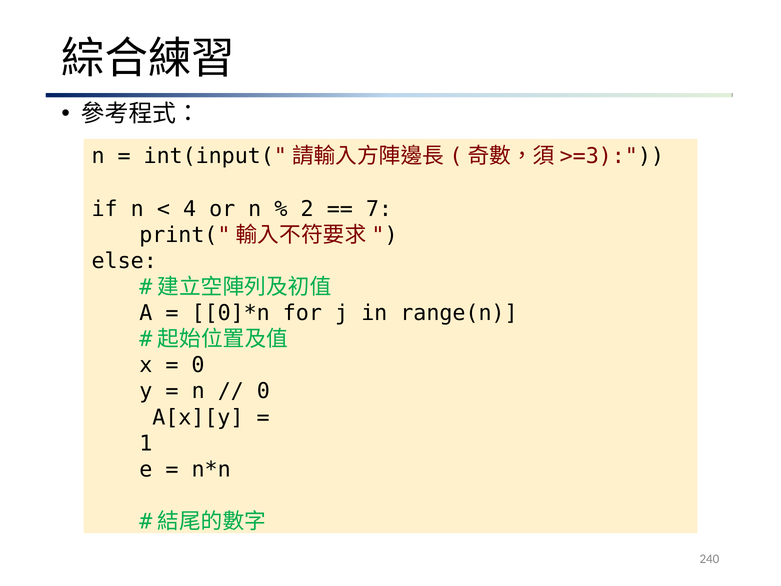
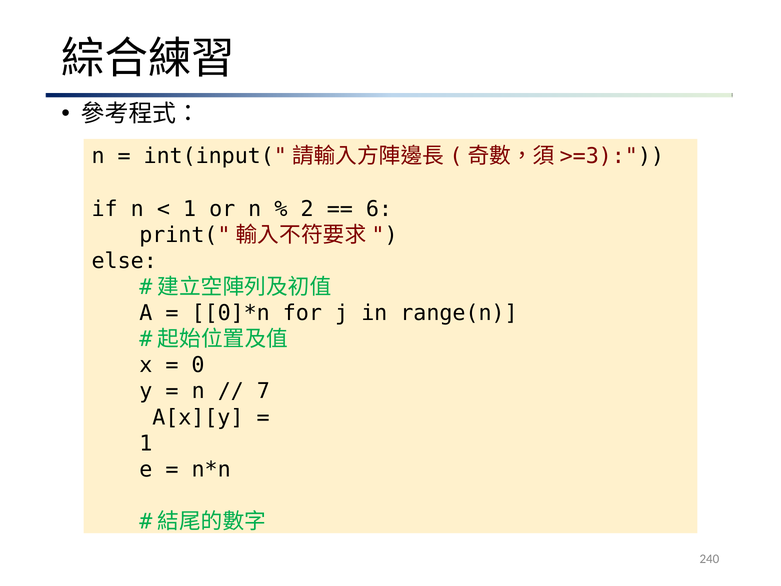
4: 4 -> 1 (190, 209)
7: 7 -> 6 (379, 209)
0: 0 -> 7 (263, 391)
